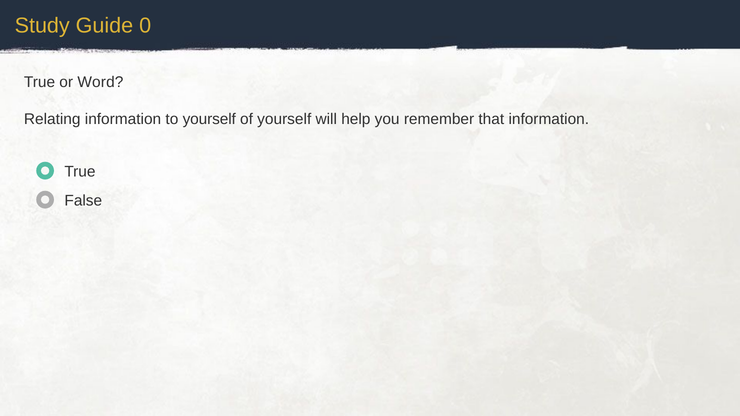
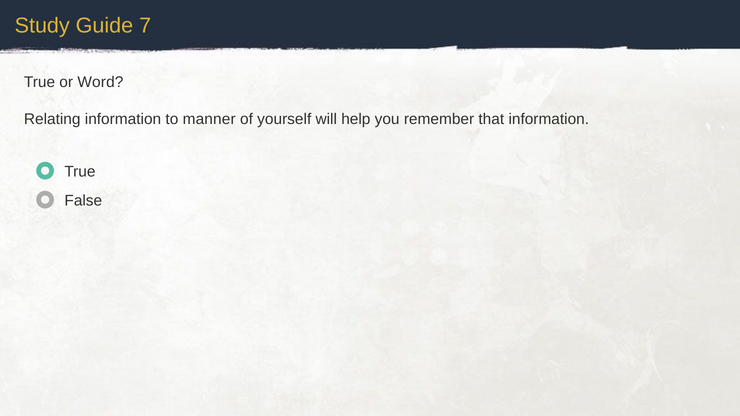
0: 0 -> 7 (145, 26)
to yourself: yourself -> manner (209, 119)
